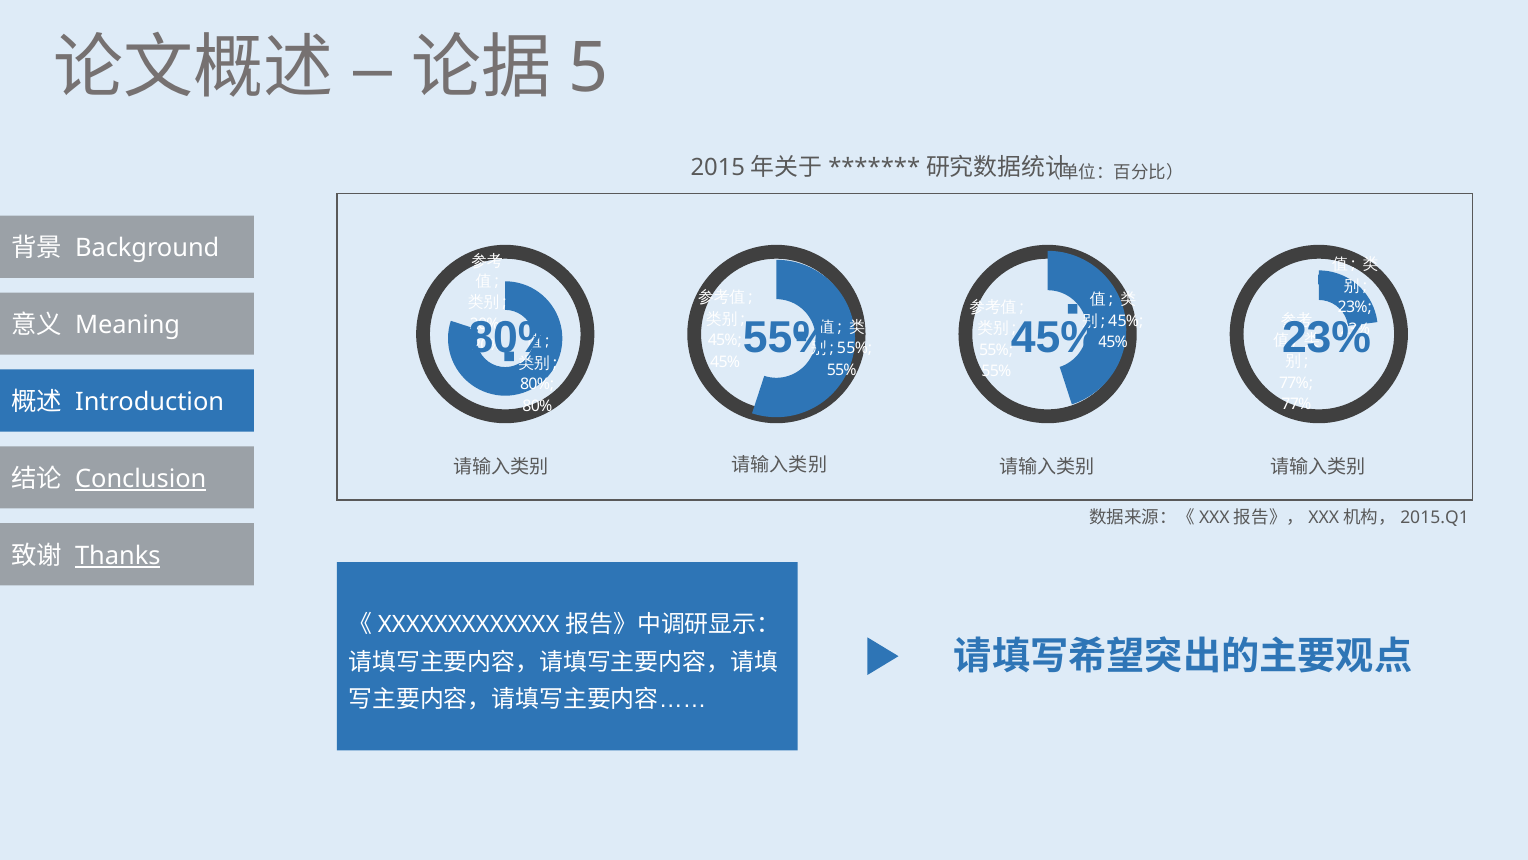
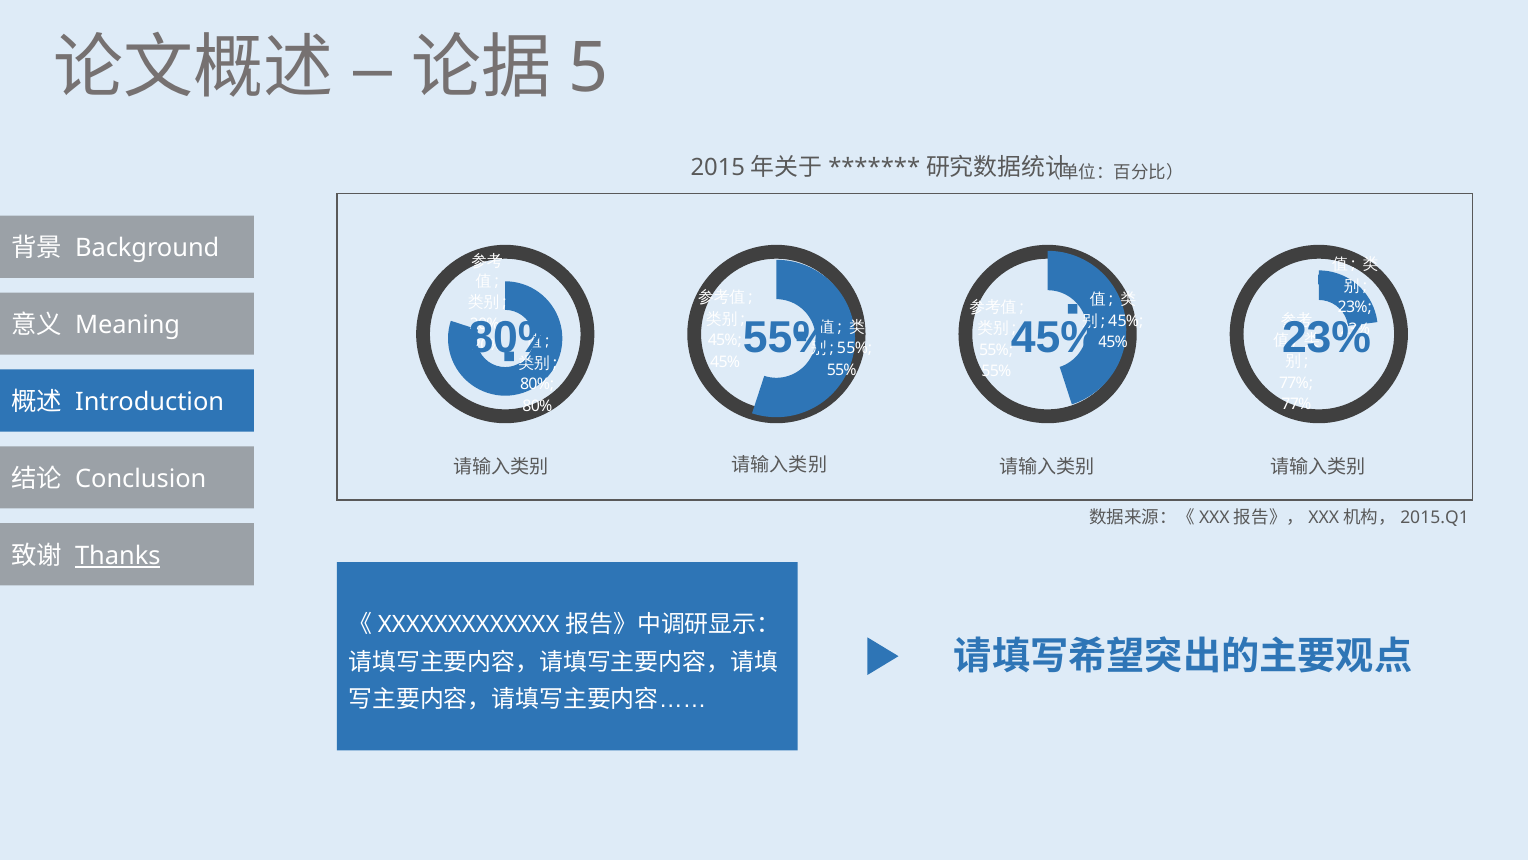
Conclusion underline: present -> none (141, 479)
